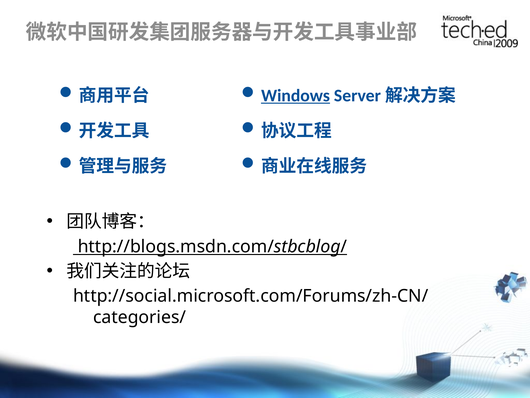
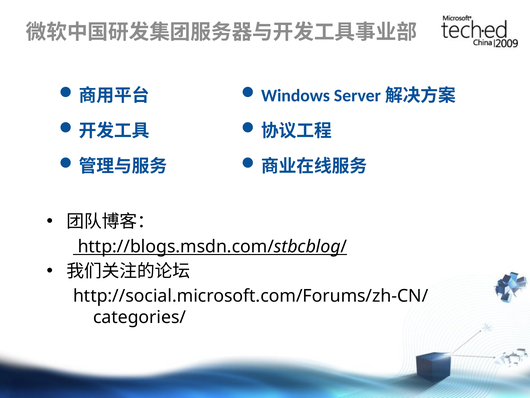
Windows underline: present -> none (296, 95)
